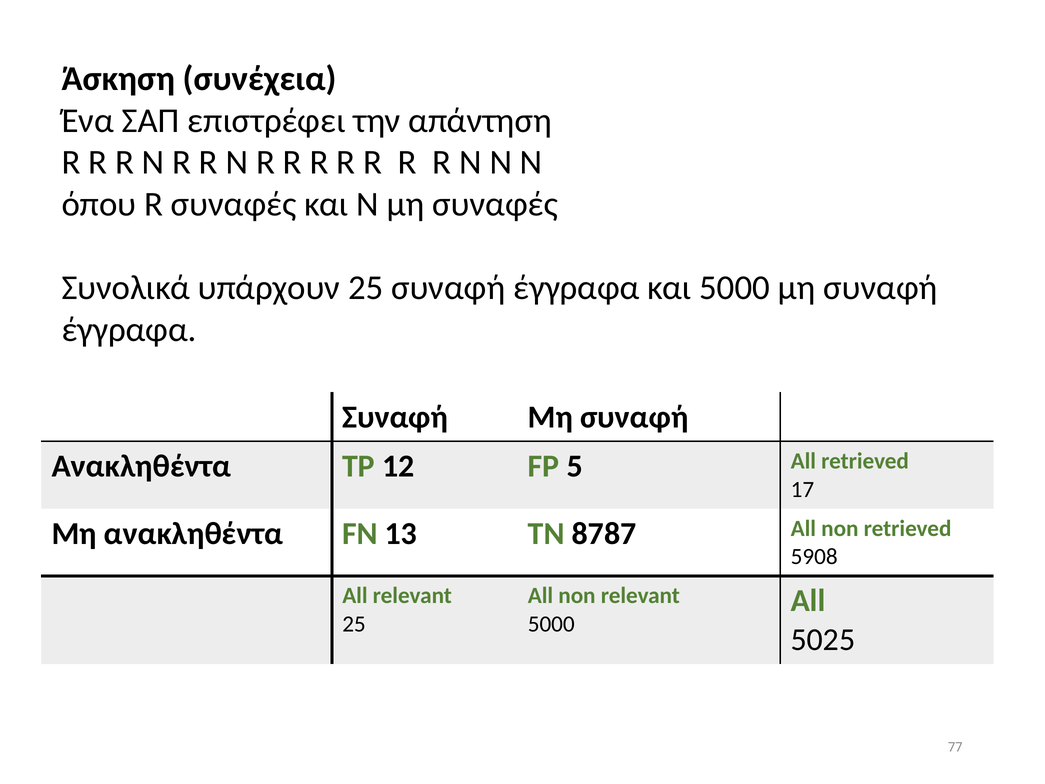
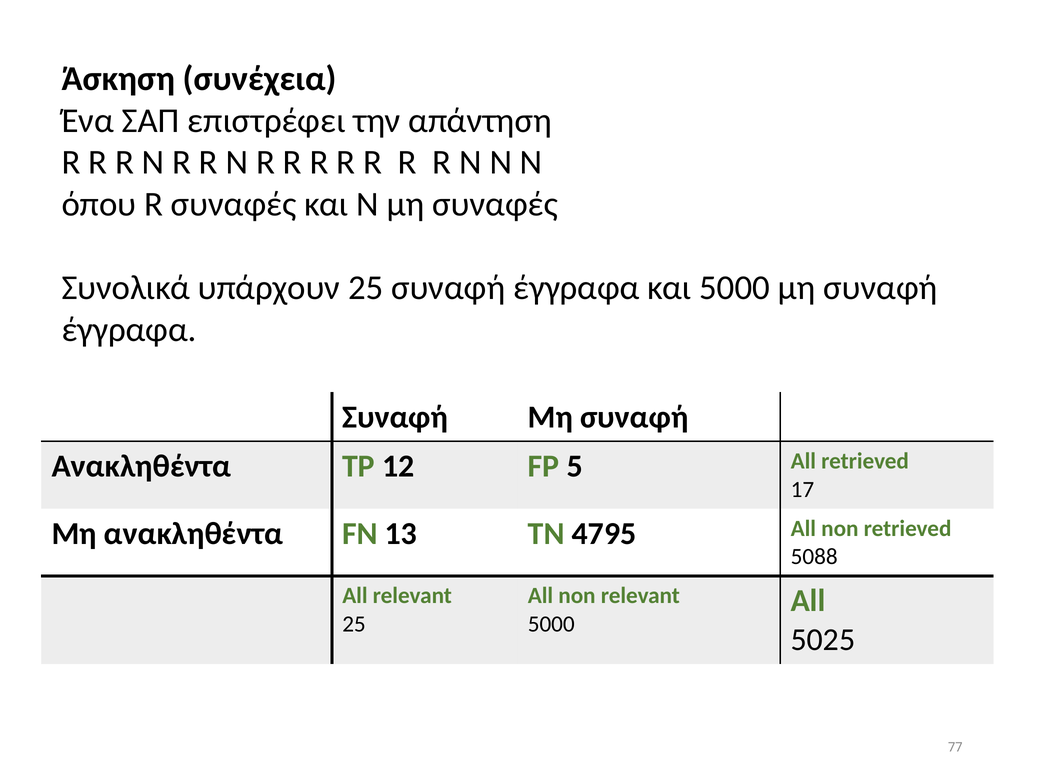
8787: 8787 -> 4795 (604, 533)
5908: 5908 -> 5088 (814, 557)
